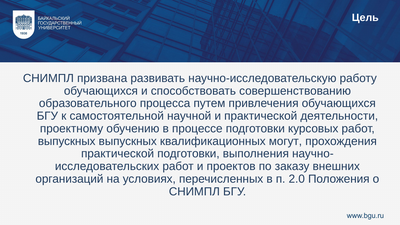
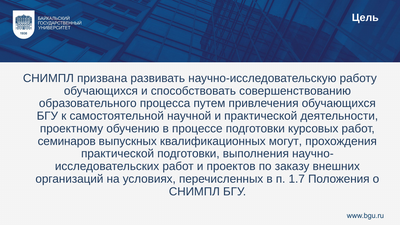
выпускных: выпускных -> семинаров (67, 141)
2.0: 2.0 -> 1.7 (297, 179)
